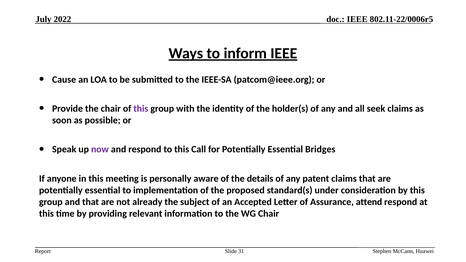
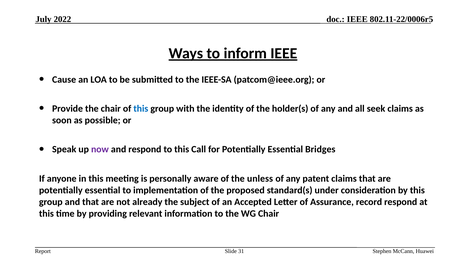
this colour: purple -> blue (141, 109)
details: details -> unless (260, 179)
attend: attend -> record (369, 202)
